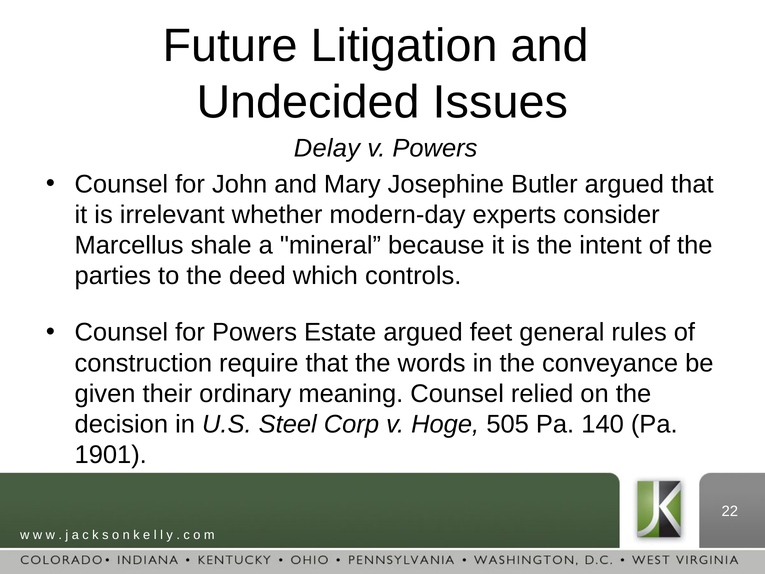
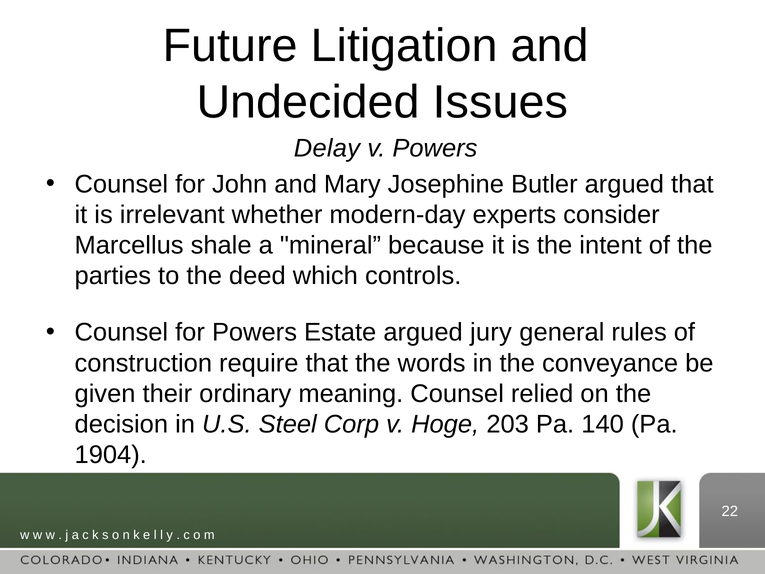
feet: feet -> jury (491, 332)
505: 505 -> 203 (508, 424)
1901: 1901 -> 1904 (111, 455)
